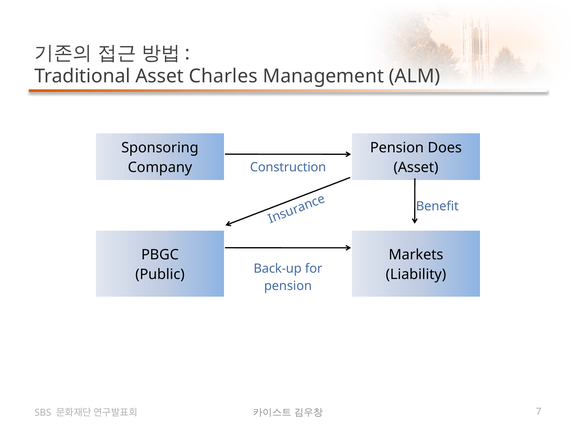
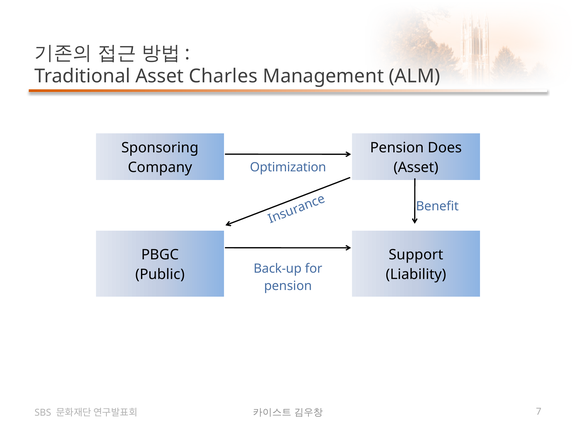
Construction: Construction -> Optimization (288, 167)
Markets: Markets -> Support (416, 255)
